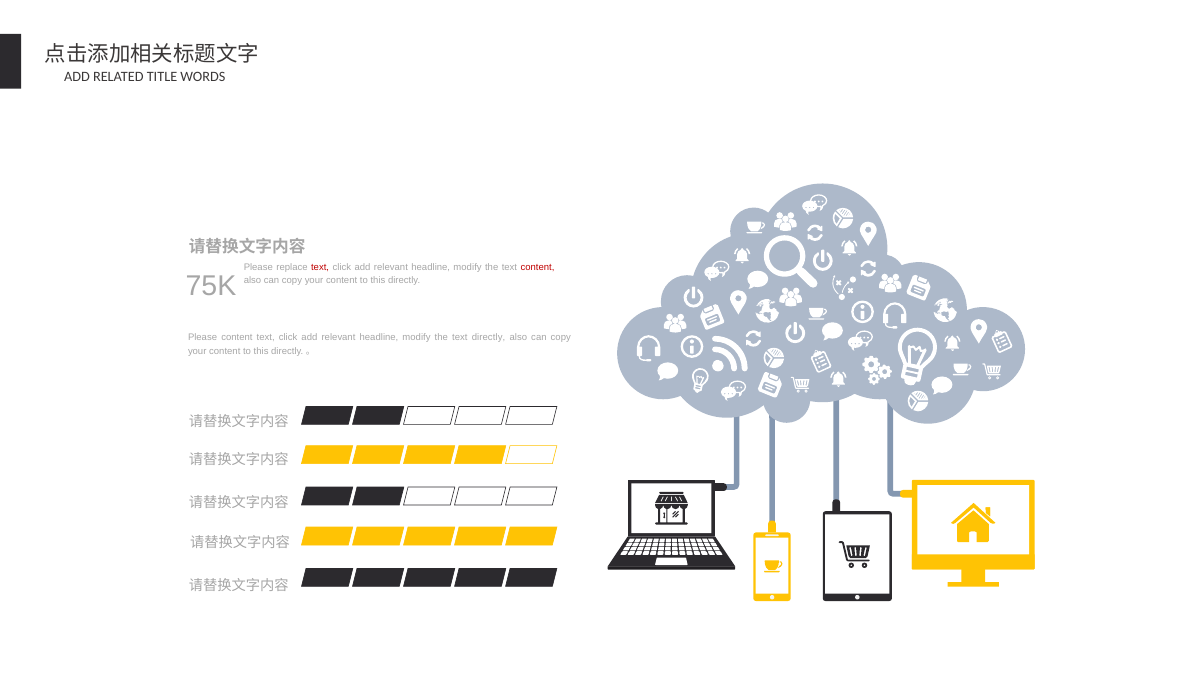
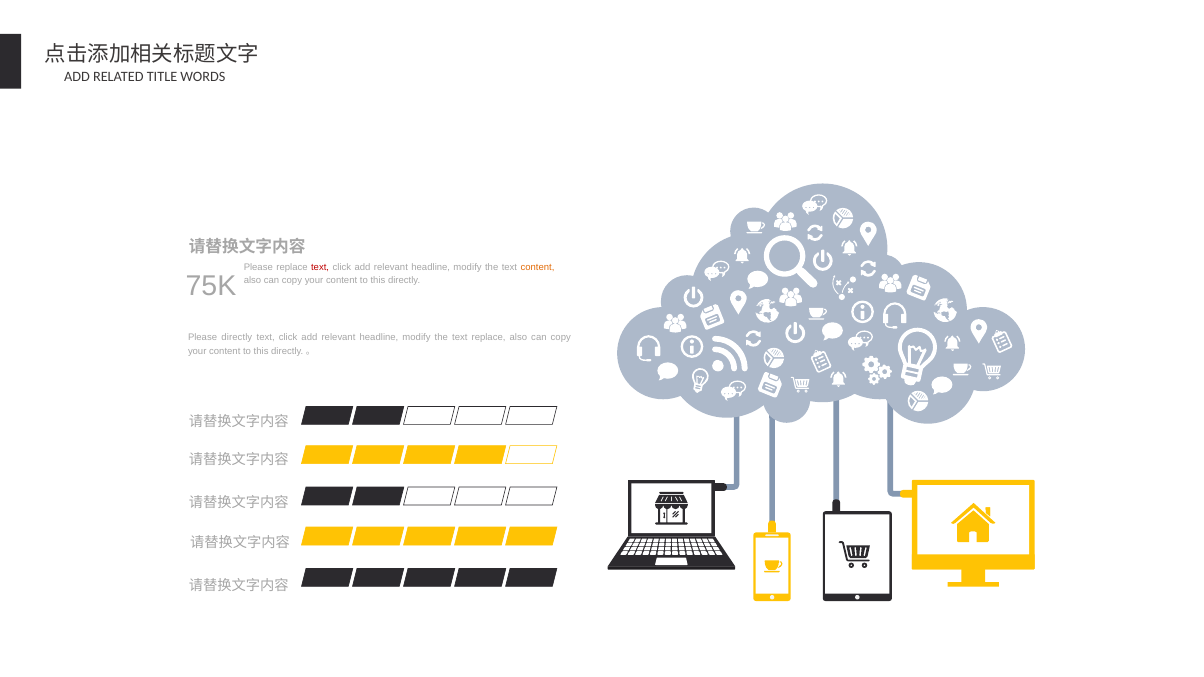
content colour: red -> orange (538, 267)
Please content: content -> directly (237, 338)
text directly: directly -> replace (489, 338)
